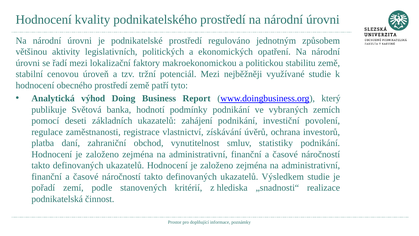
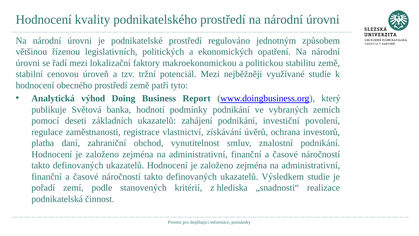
aktivity: aktivity -> řízenou (66, 52)
statistiky: statistiky -> znalostní (276, 143)
